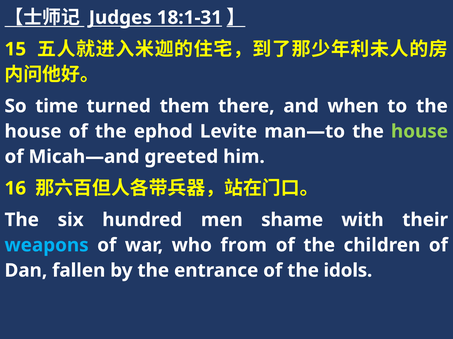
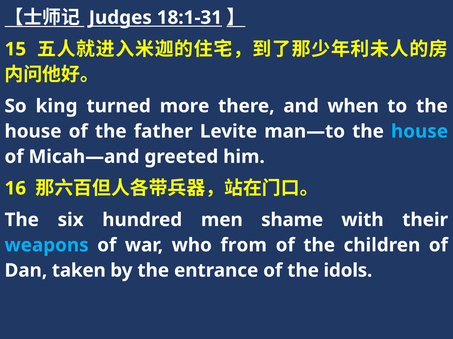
time: time -> king (57, 106)
them: them -> more (185, 106)
ephod: ephod -> father (163, 132)
house colour: light green -> light blue (420, 132)
fallen: fallen -> taken (79, 271)
